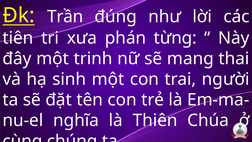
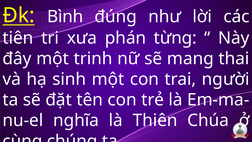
Trần: Trần -> Bình (65, 17)
